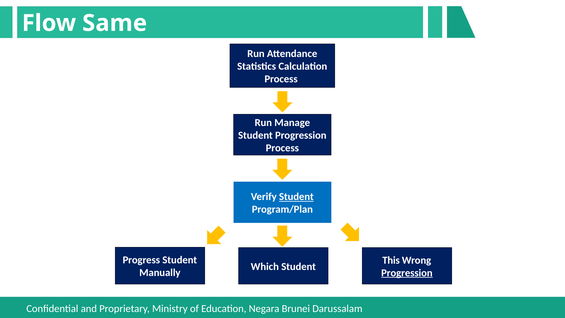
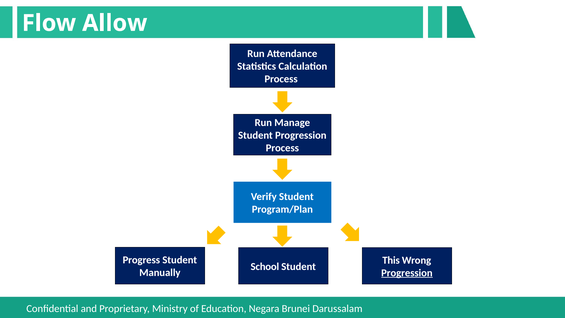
Same: Same -> Allow (115, 23)
Student underline: present -> none (296, 197)
Which: Which -> School (265, 266)
